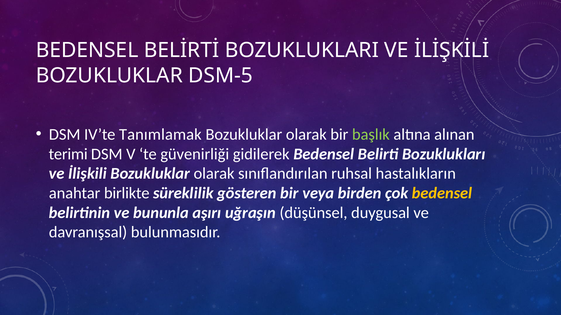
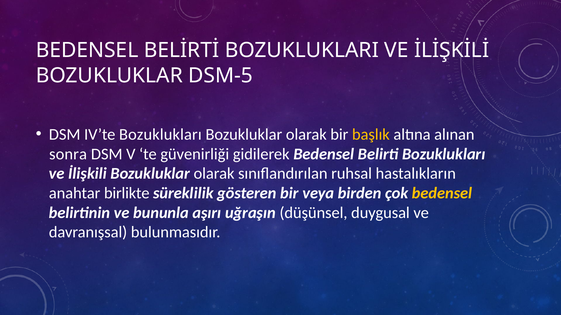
IV’te Tanımlamak: Tanımlamak -> Bozuklukları (160, 135)
başlık colour: light green -> yellow (371, 135)
terimi: terimi -> sonra (68, 154)
